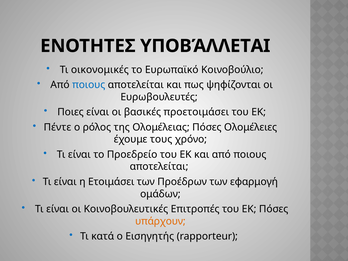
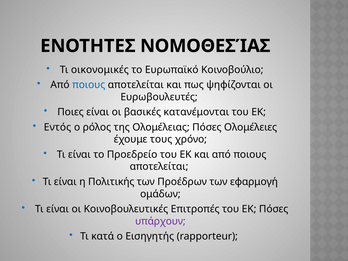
ΥΠΟΒΆΛΛΕΤΑΙ: ΥΠΟΒΆΛΛΕΤΑΙ -> ΝΟΜΟΘΕΣΊΑΣ (205, 46)
προετοιμάσει: προετοιμάσει -> κατανέμονται (196, 112)
Πέντε: Πέντε -> Εντός (57, 127)
Ετοιμάσει: Ετοιμάσει -> Πολιτικής (111, 182)
υπάρχουν colour: orange -> purple (160, 221)
